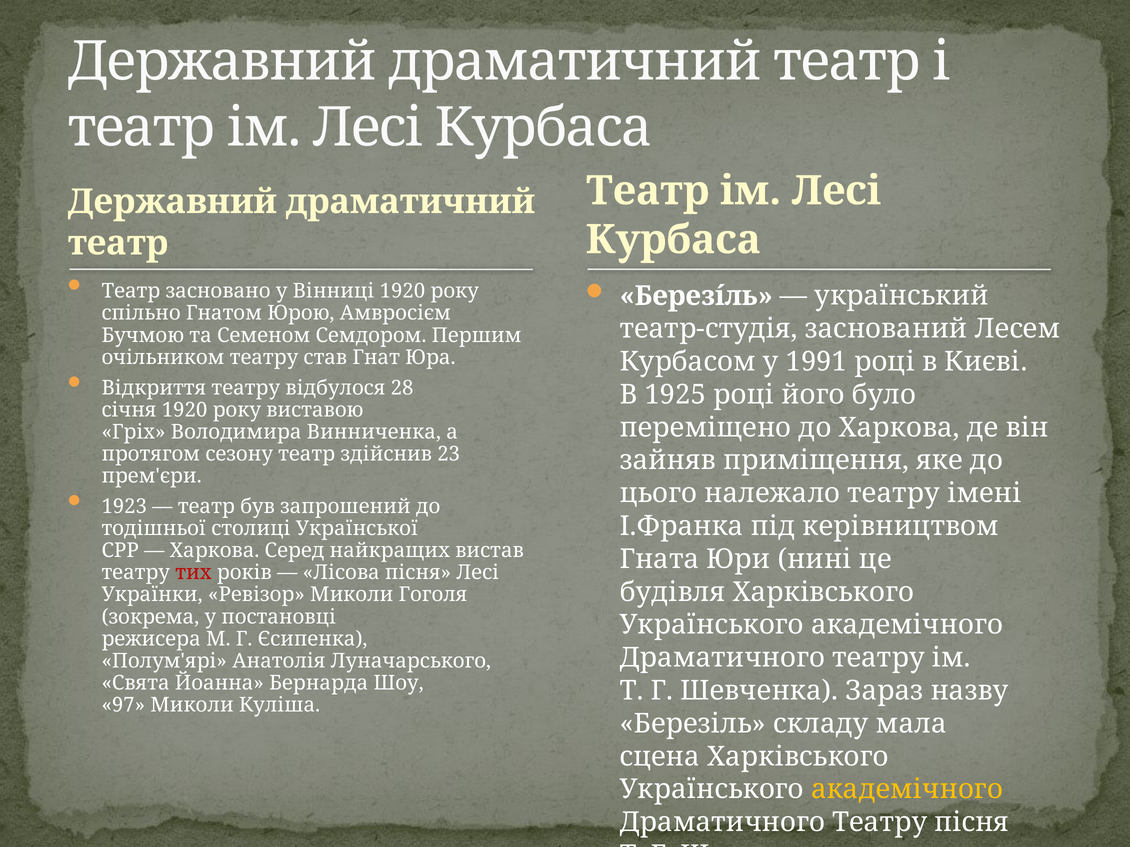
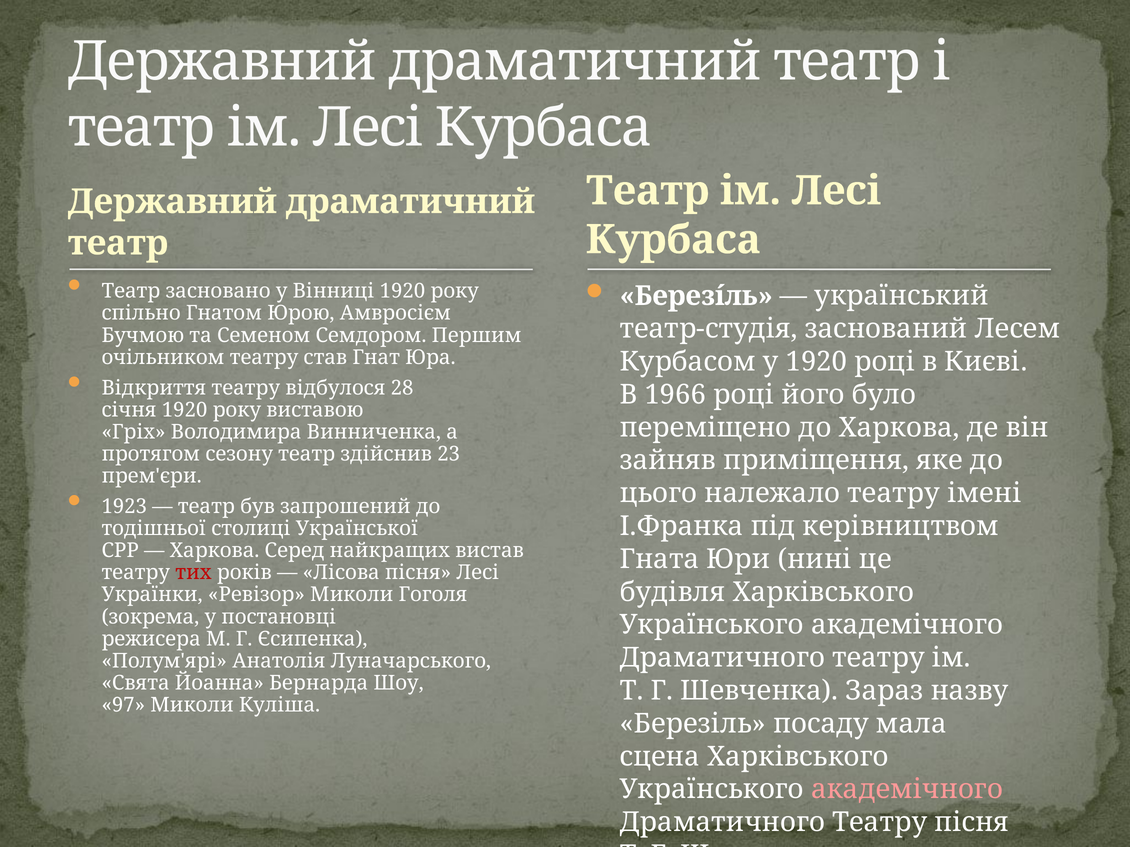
у 1991: 1991 -> 1920 (816, 362)
1925: 1925 -> 1966 (675, 395)
складу: складу -> посаду (821, 724)
академічного colour: yellow -> pink (907, 790)
